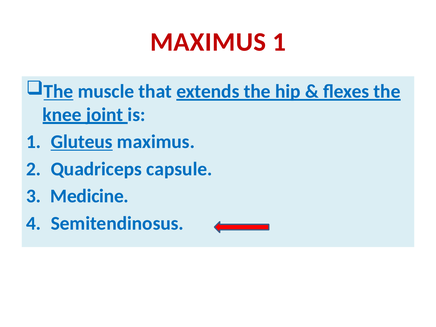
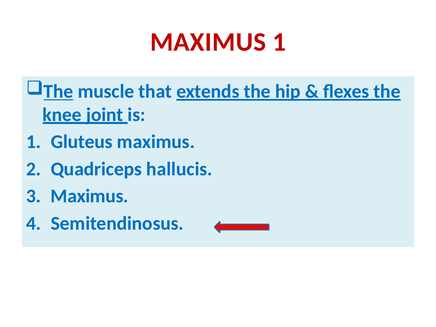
Gluteus underline: present -> none (82, 142)
capsule: capsule -> hallucis (179, 169)
Medicine: Medicine -> Maximus (90, 196)
